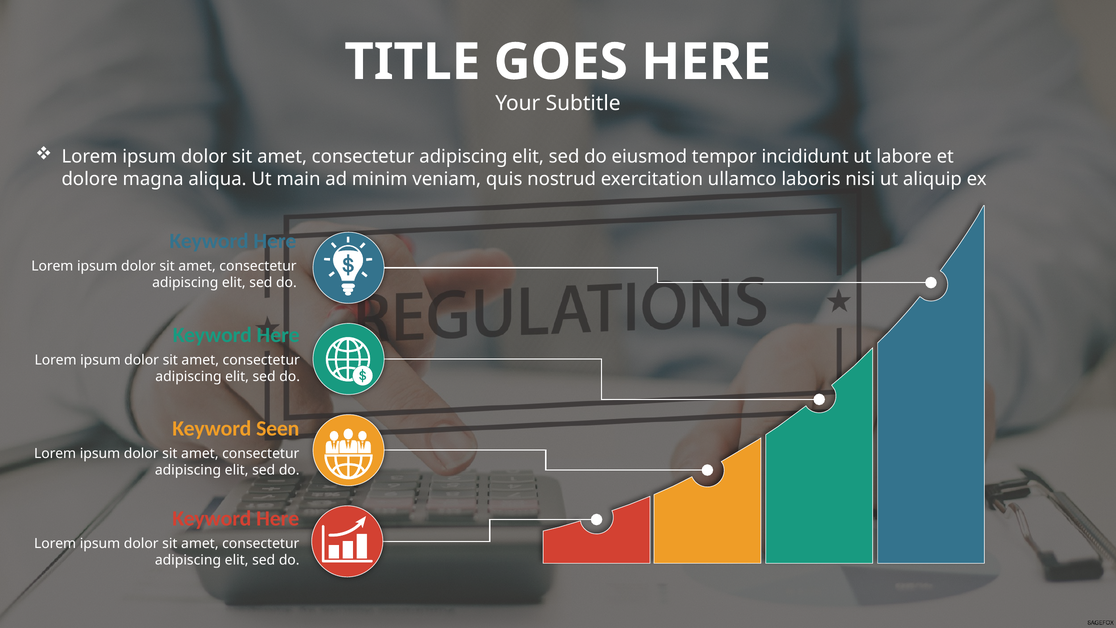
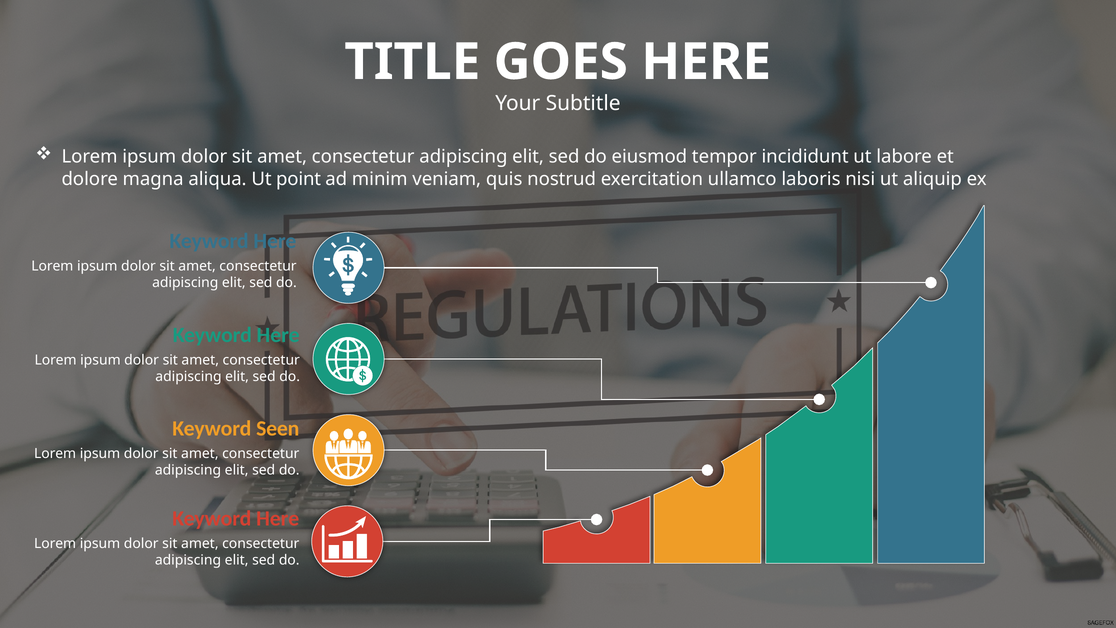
main: main -> point (299, 179)
